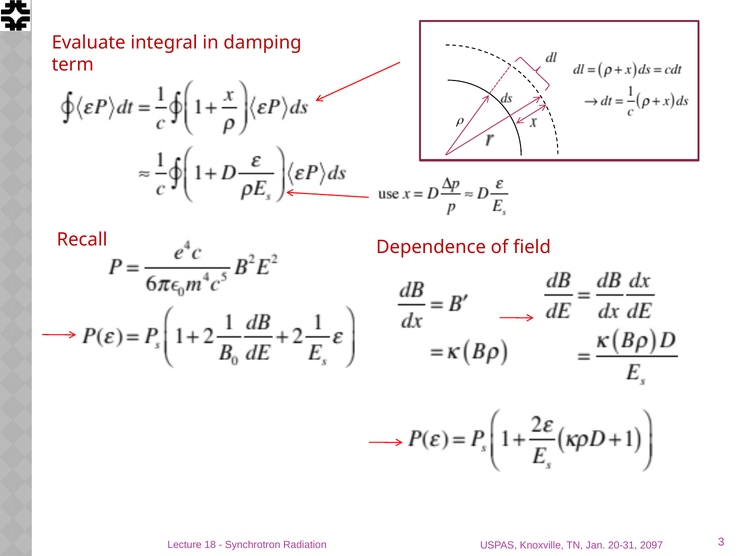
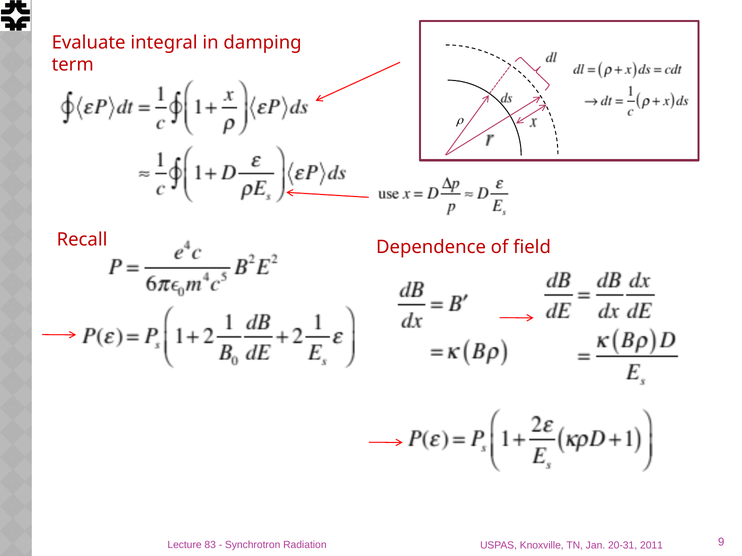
18: 18 -> 83 (210, 545)
3: 3 -> 9 (721, 543)
2097: 2097 -> 2011 (651, 546)
